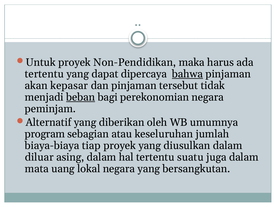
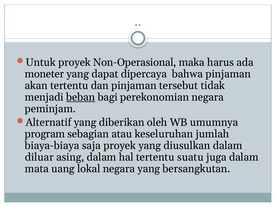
Non-Pendidikan: Non-Pendidikan -> Non-Operasional (135, 62)
tertentu: tertentu -> moneter (44, 74)
bahwa underline: present -> none (187, 74)
akan kepasar: kepasar -> tertentu (69, 86)
tiap: tiap -> saja (91, 146)
